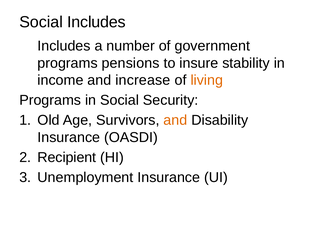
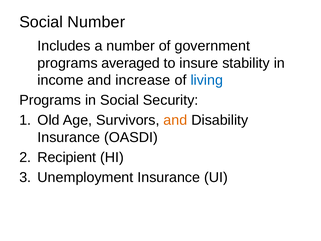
Social Includes: Includes -> Number (96, 22)
pensions: pensions -> averaged (131, 63)
living colour: orange -> blue (207, 80)
